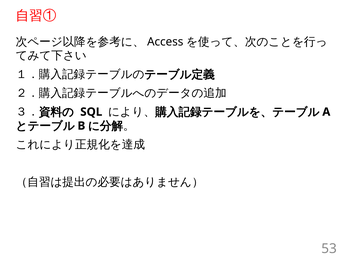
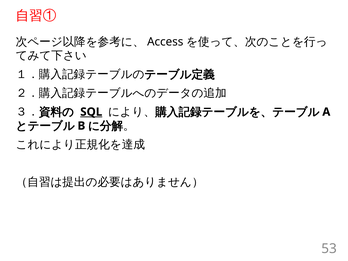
SQL underline: none -> present (91, 112)
